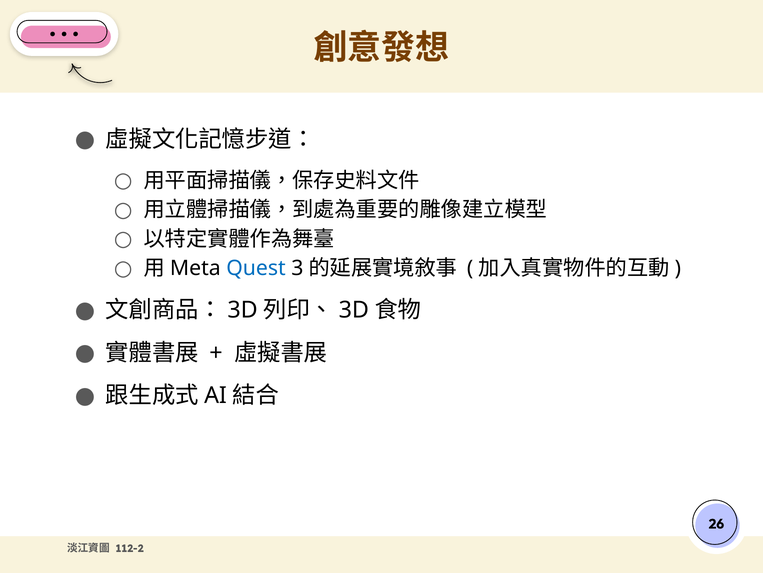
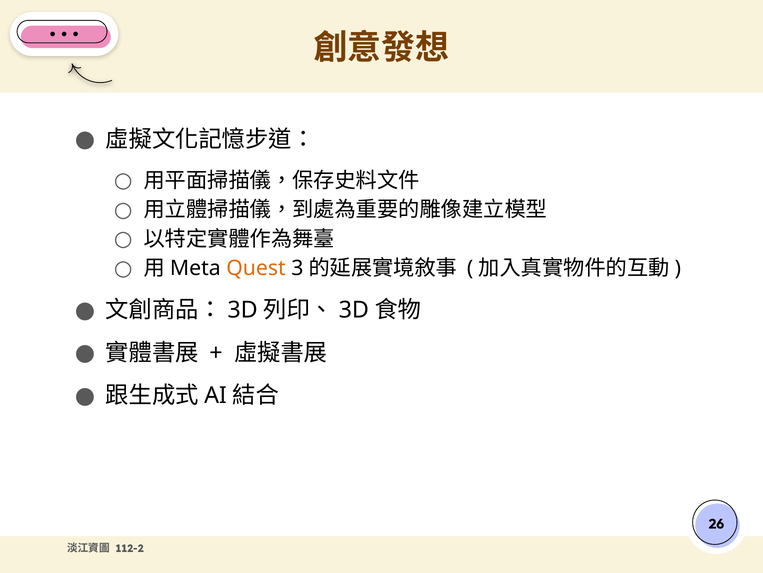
Quest colour: blue -> orange (256, 268)
